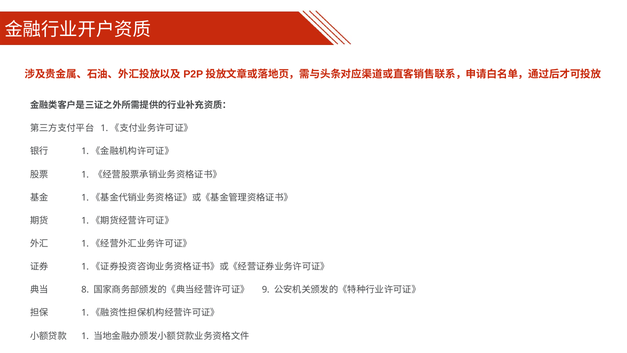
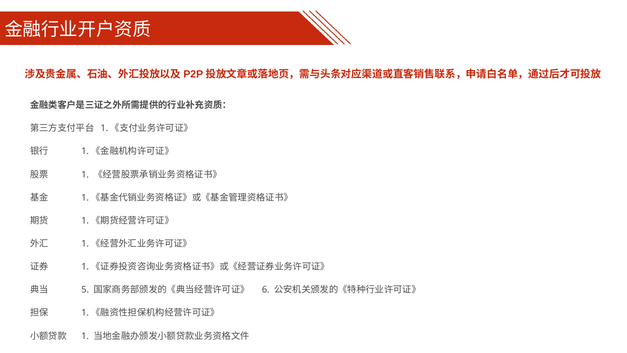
8: 8 -> 5 (85, 290)
9: 9 -> 6 (266, 290)
